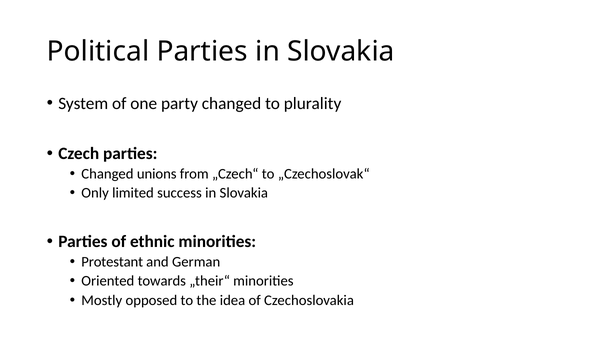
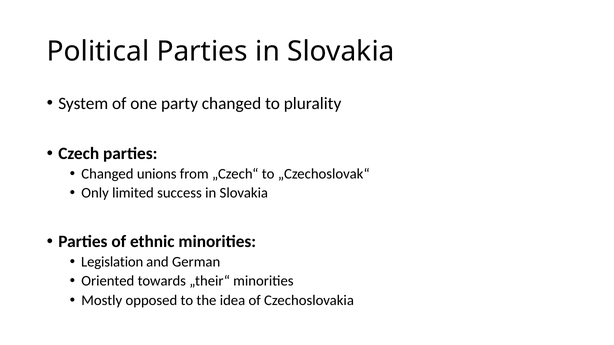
Protestant: Protestant -> Legislation (112, 262)
